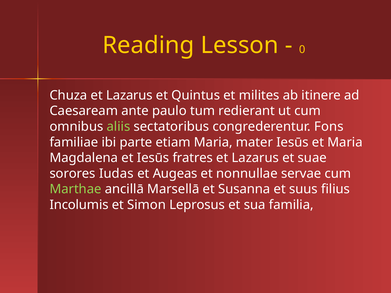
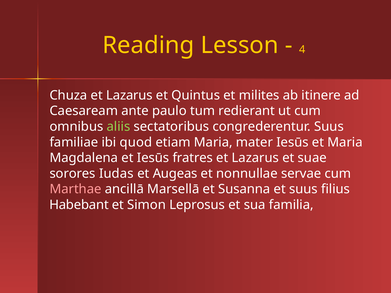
0: 0 -> 4 (302, 50)
congrederentur Fons: Fons -> Suus (329, 127)
parte: parte -> quod (136, 142)
Marthae colour: light green -> pink (75, 189)
Incolumis: Incolumis -> Habebant (79, 205)
